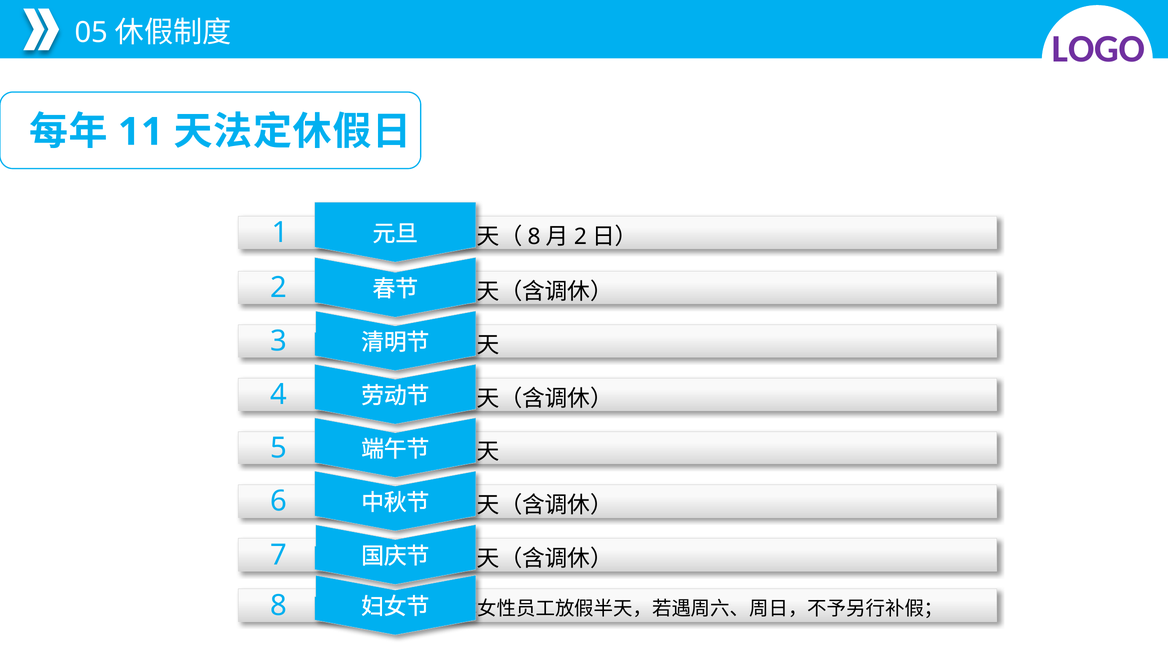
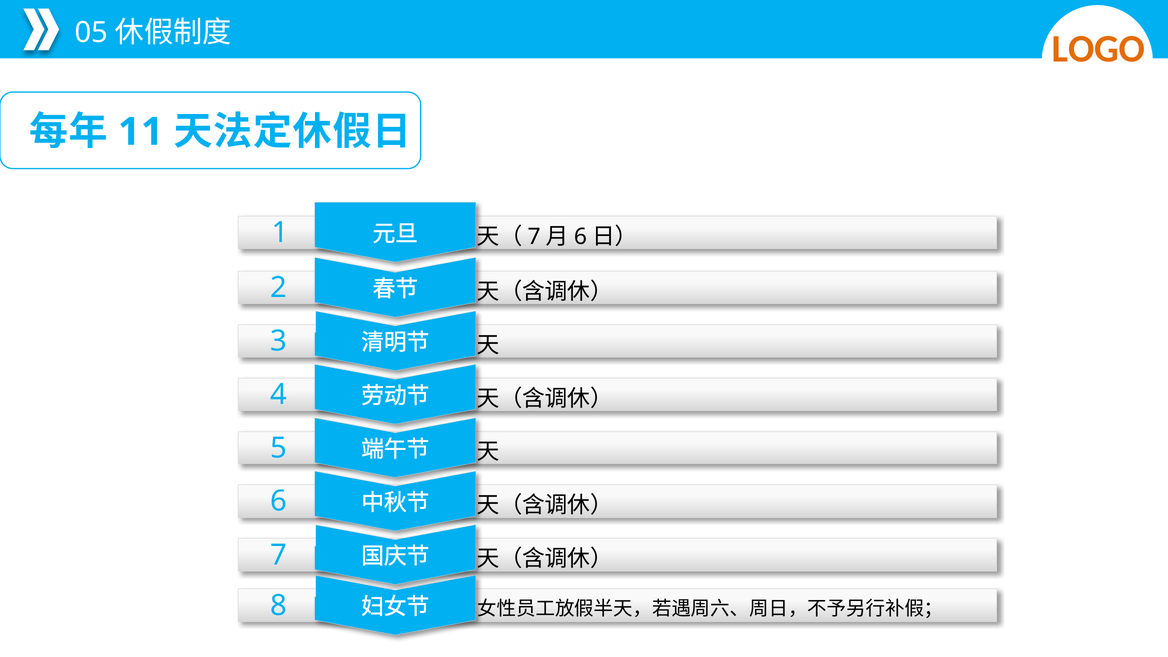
LOGO colour: purple -> orange (1099, 49)
8: 8 -> 7 (534, 237)
2: 2 -> 6 (580, 237)
